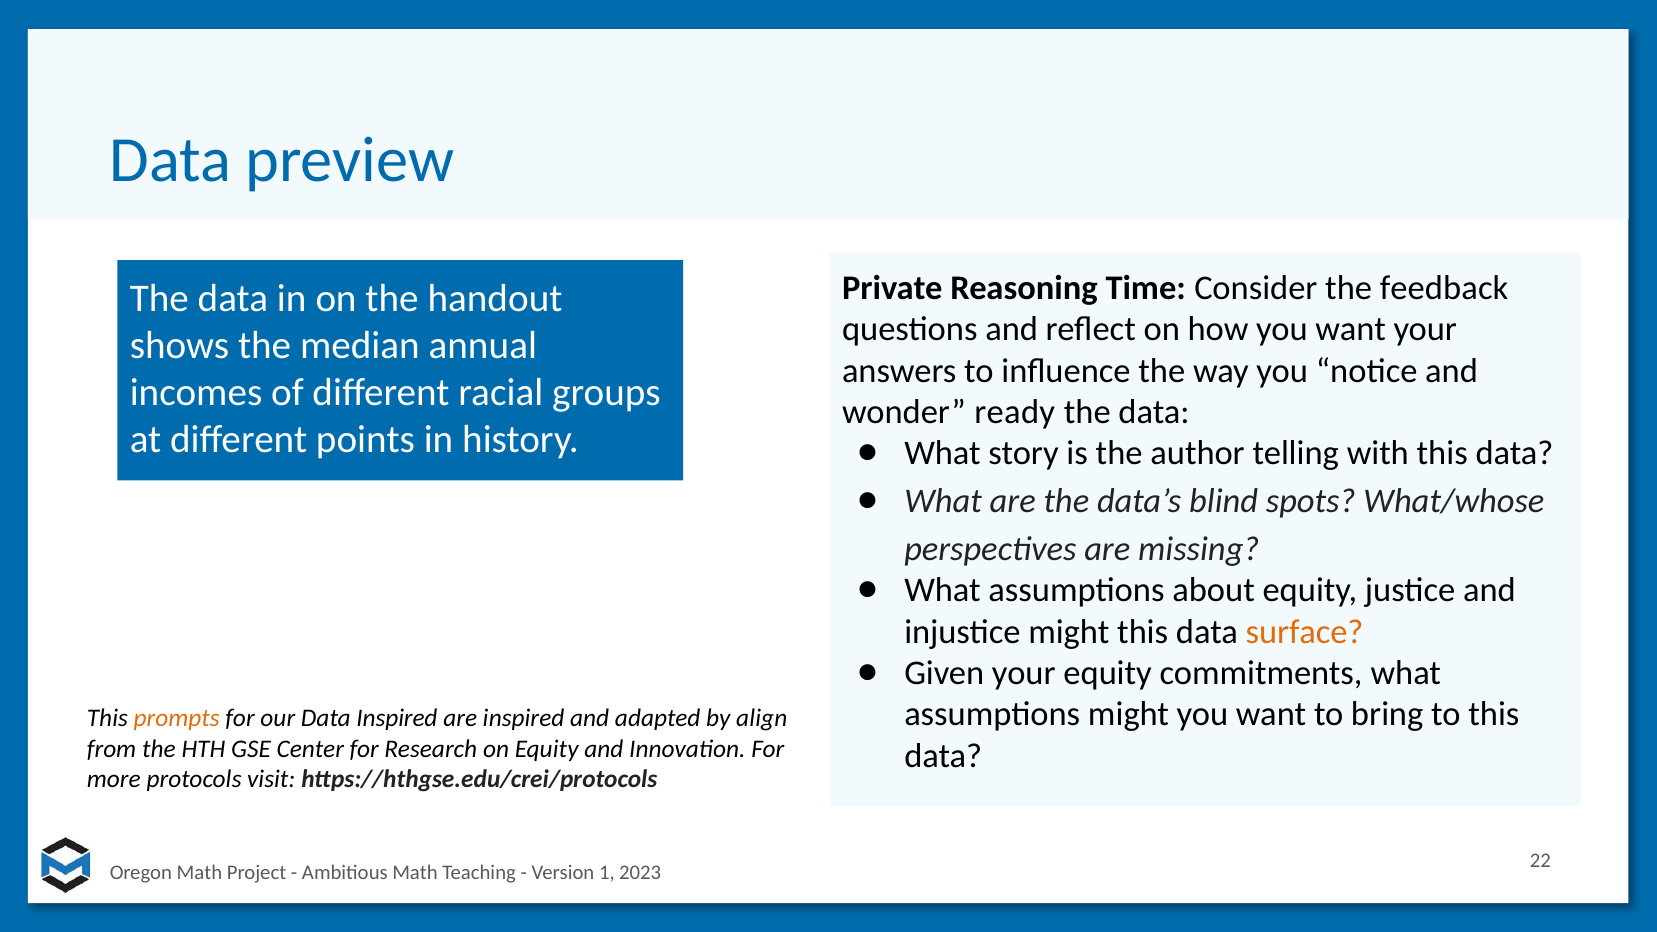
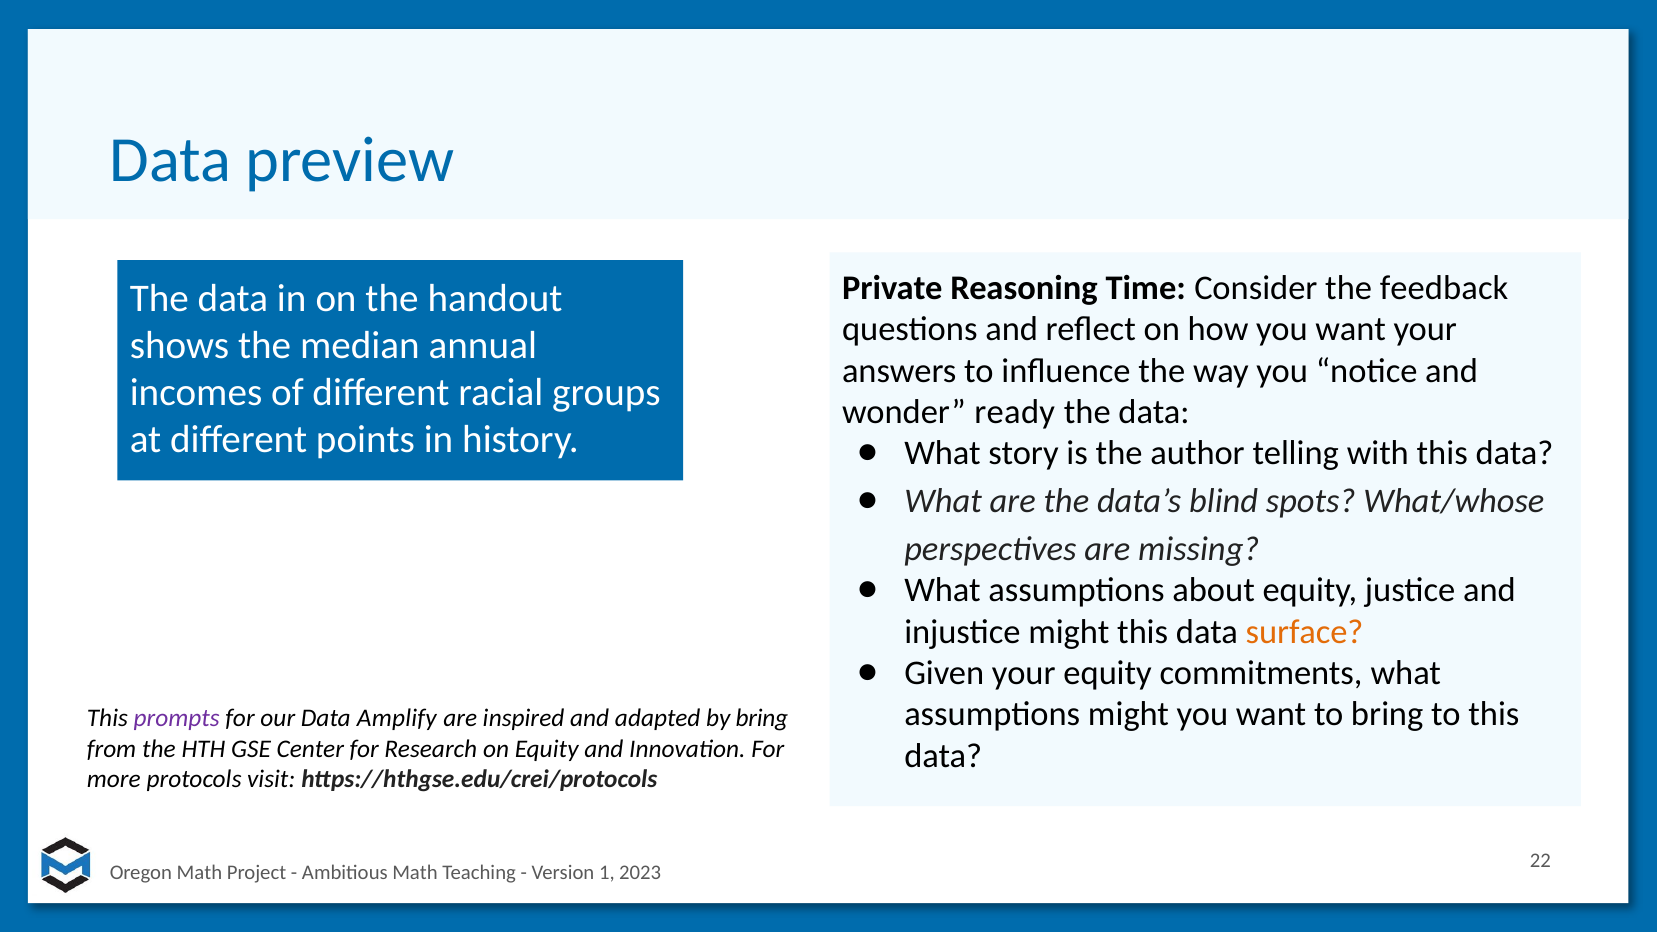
prompts colour: orange -> purple (177, 719)
Data Inspired: Inspired -> Amplify (397, 719)
by align: align -> bring (762, 719)
